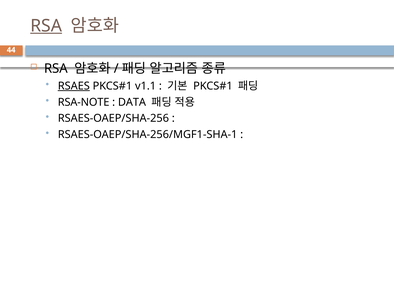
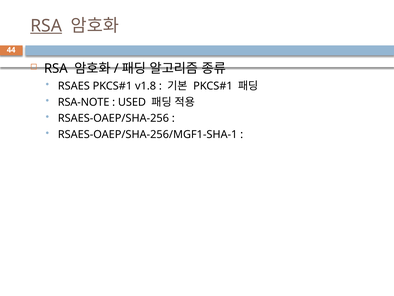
RSAES underline: present -> none (74, 86)
v1.1: v1.1 -> v1.8 (146, 86)
DATA: DATA -> USED (132, 102)
